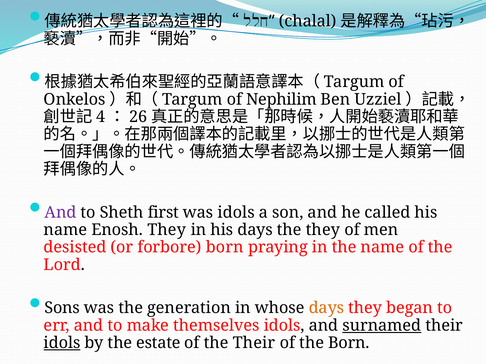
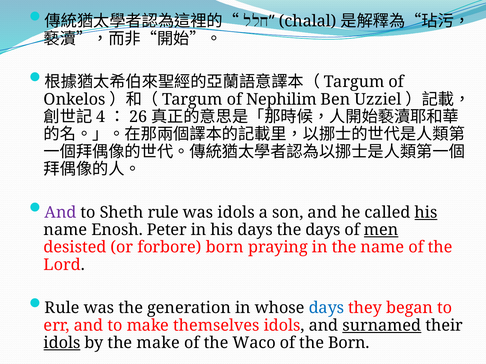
Sheth first: first -> rule (163, 213)
his underline: none -> present (426, 213)
Enosh They: They -> Peter (167, 230)
the they: they -> days (323, 230)
men underline: none -> present (381, 230)
Sons: Sons -> Rule (62, 308)
days colour: orange -> blue (326, 308)
the estate: estate -> make (158, 343)
the Their: Their -> Waco (254, 343)
